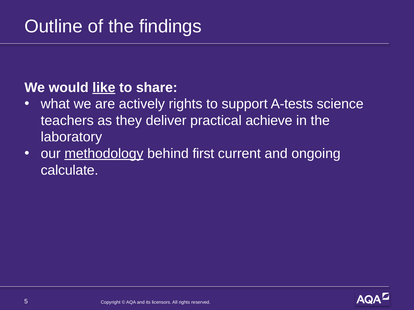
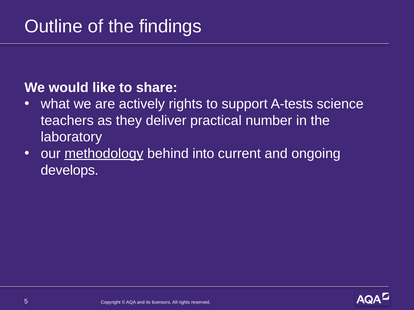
like underline: present -> none (104, 88)
achieve: achieve -> number (269, 121)
first: first -> into (203, 154)
calculate: calculate -> develops (70, 170)
